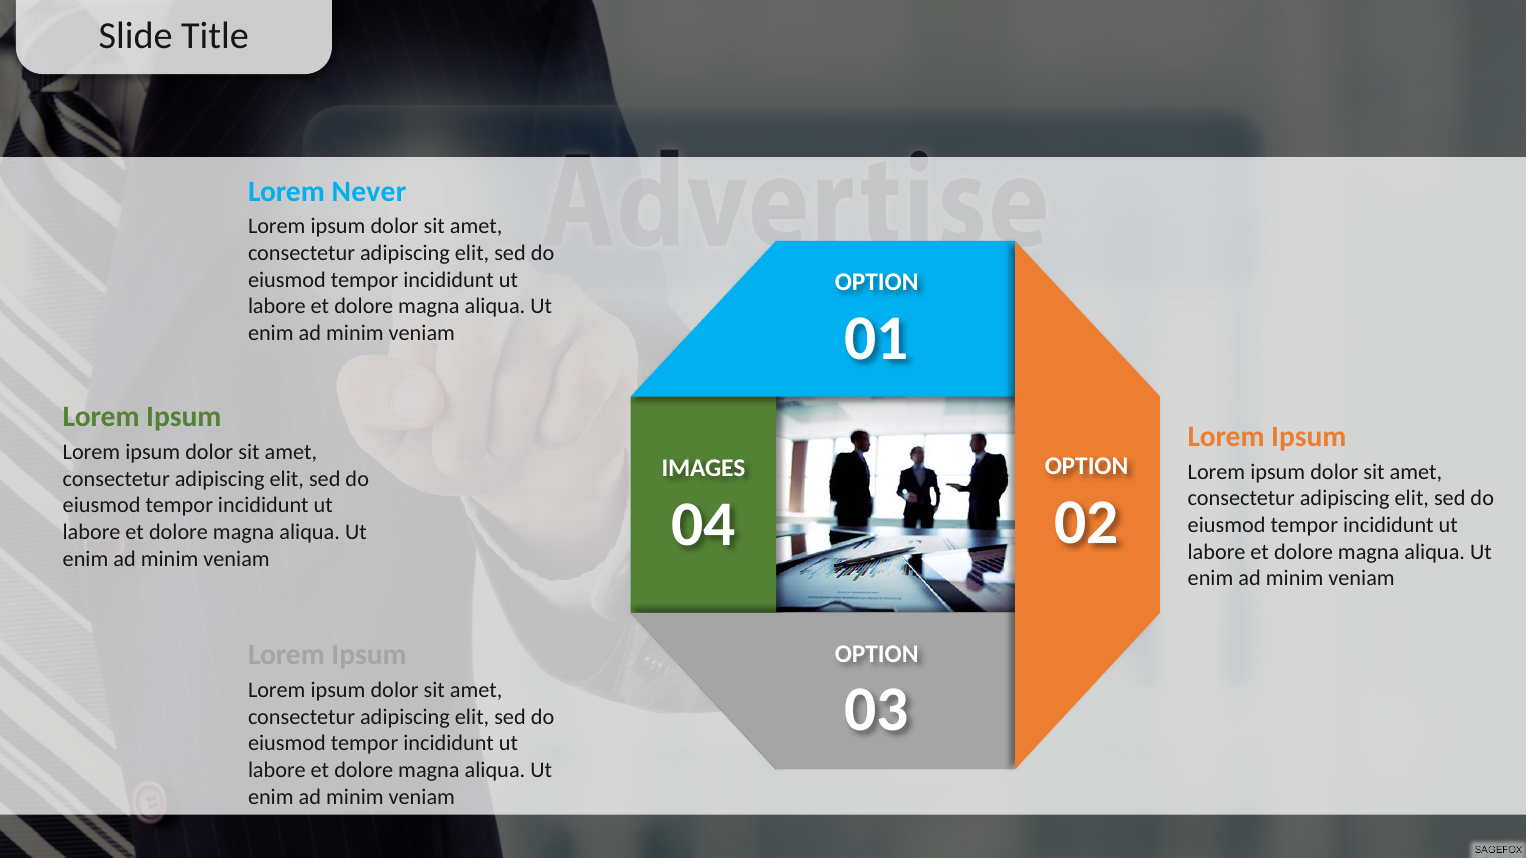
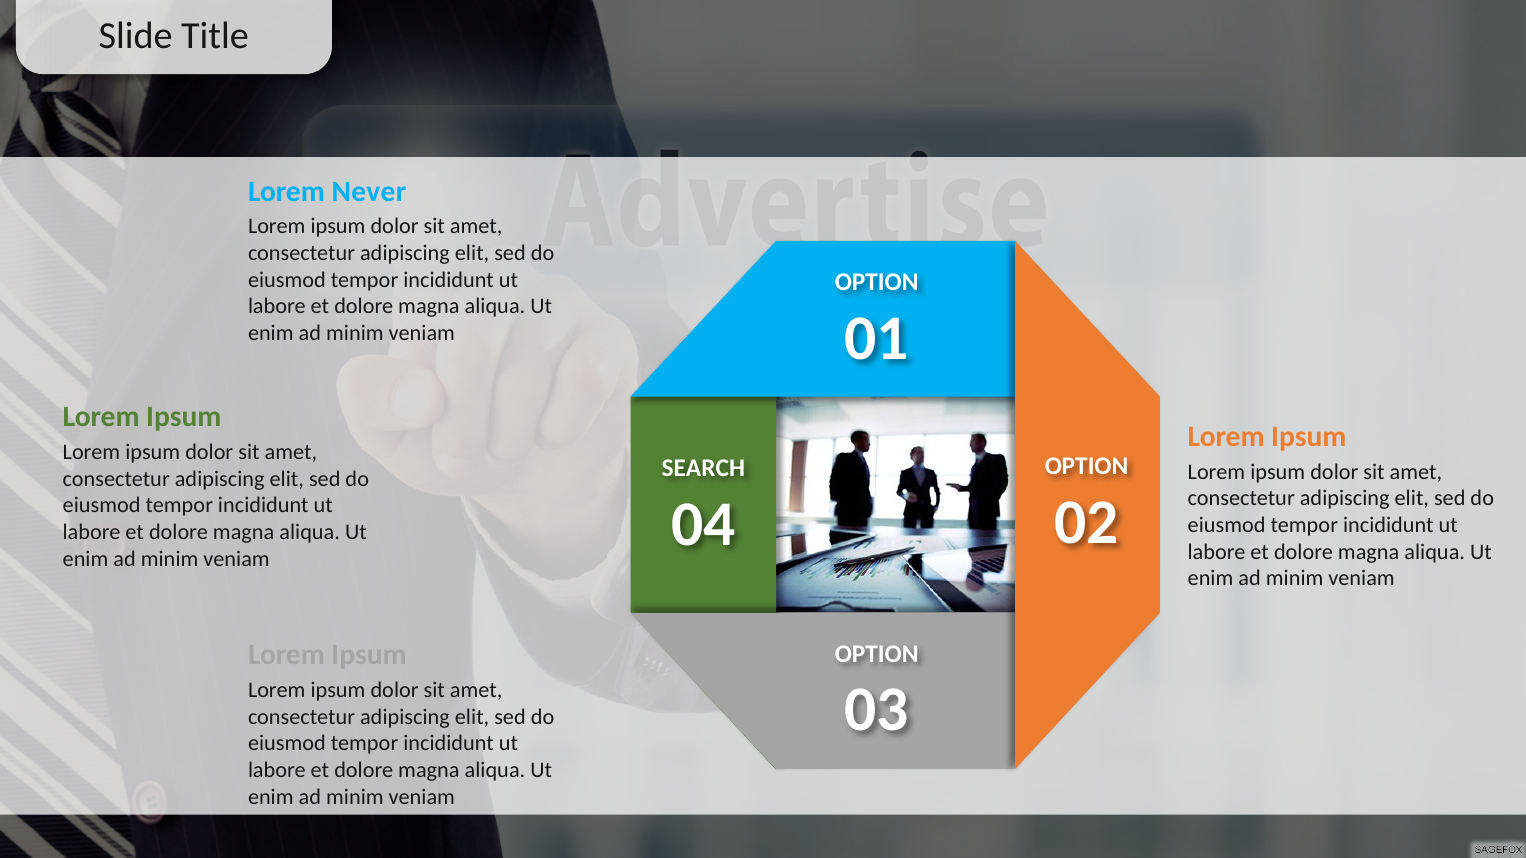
IMAGES: IMAGES -> SEARCH (703, 469)
